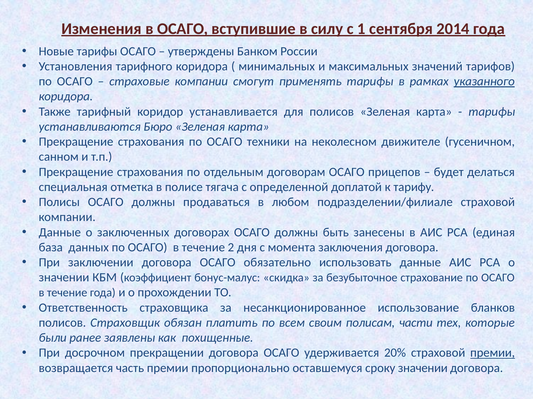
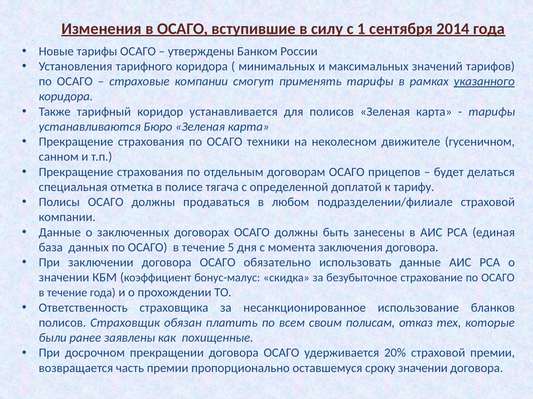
2: 2 -> 5 (231, 248)
части: части -> отказ (416, 323)
премии underline: present -> none (493, 354)
